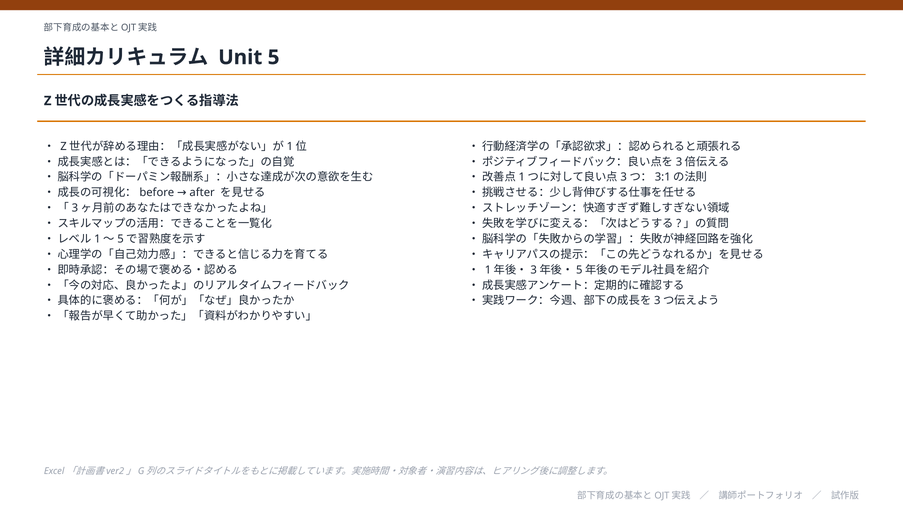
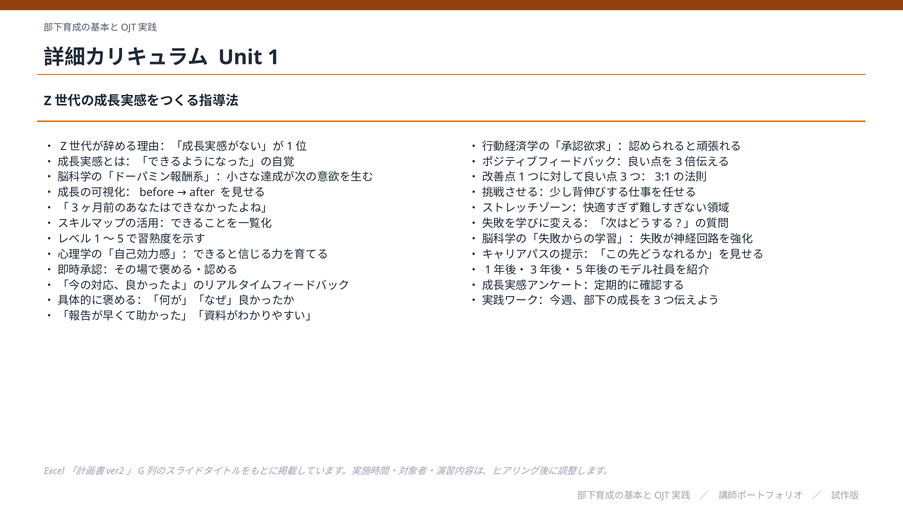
5: 5 -> 1 (274, 57)
